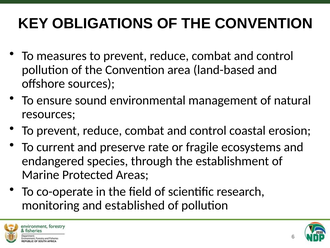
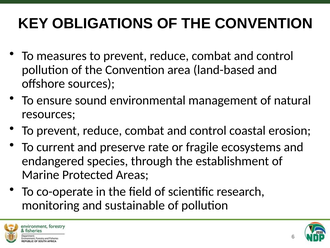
established: established -> sustainable (135, 205)
